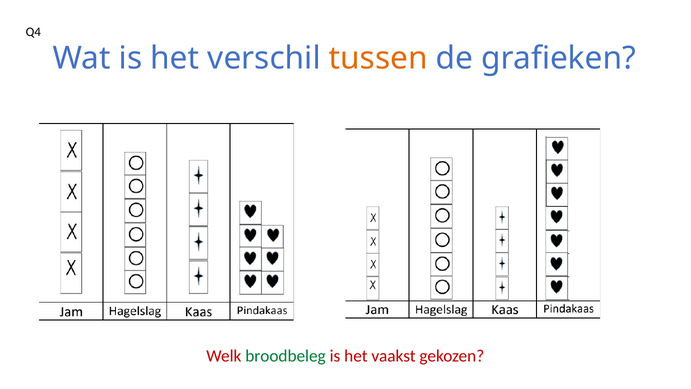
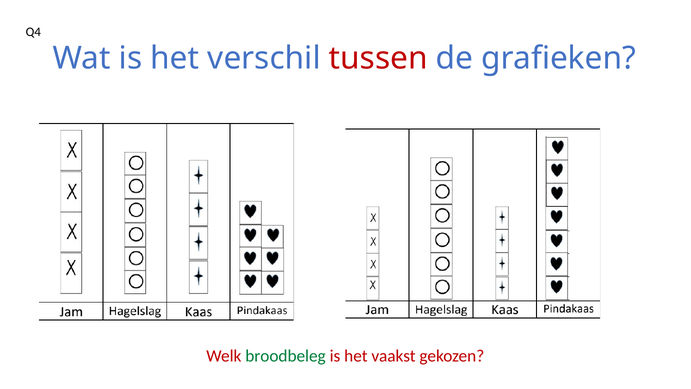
tussen colour: orange -> red (378, 58)
